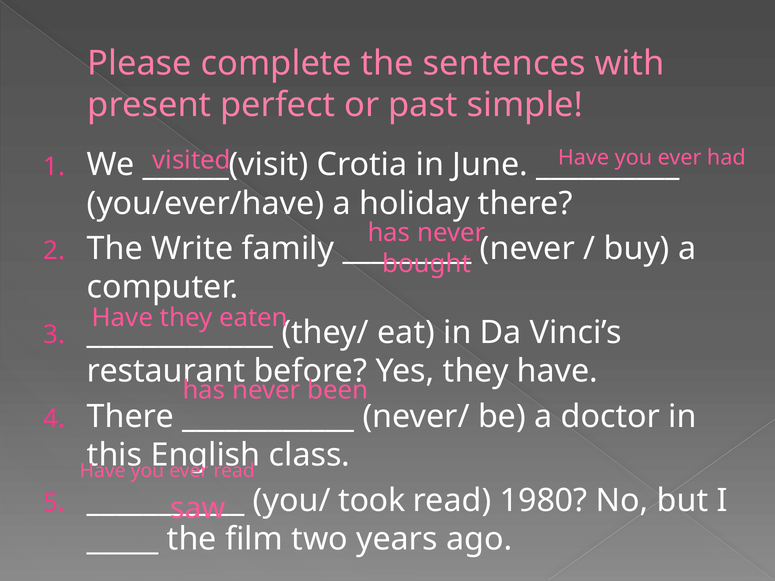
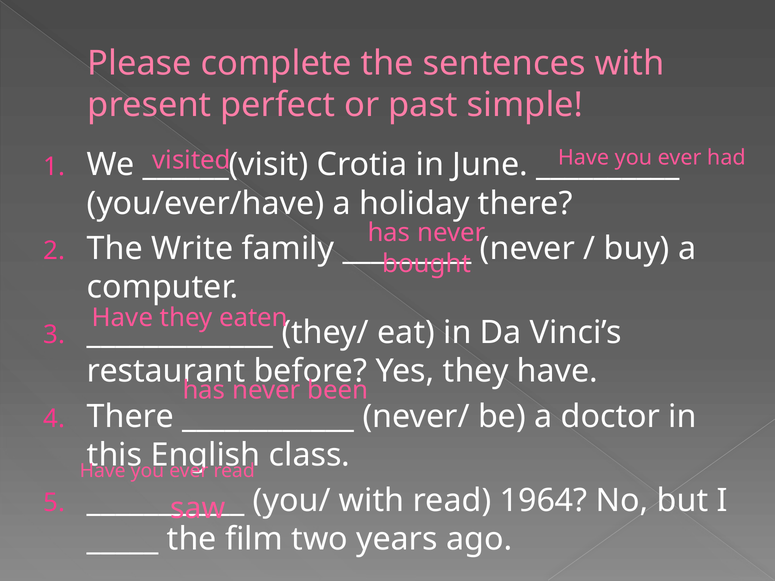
you/ took: took -> with (372, 501)
1980: 1980 -> 1964 (544, 501)
